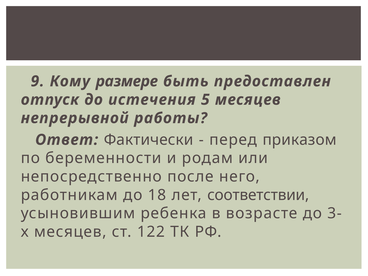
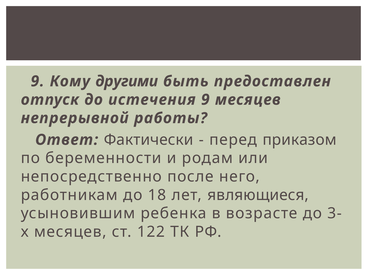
размере: размере -> другими (127, 81)
истечения 5: 5 -> 9 (205, 100)
соответствии: соответствии -> являющиеся (258, 195)
